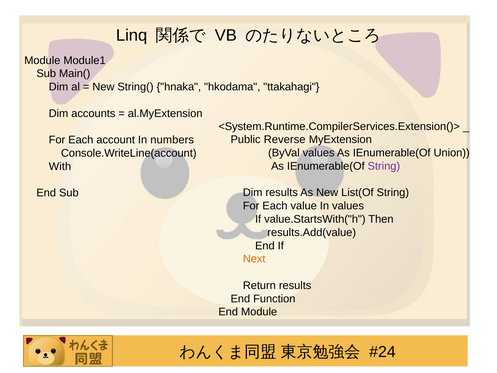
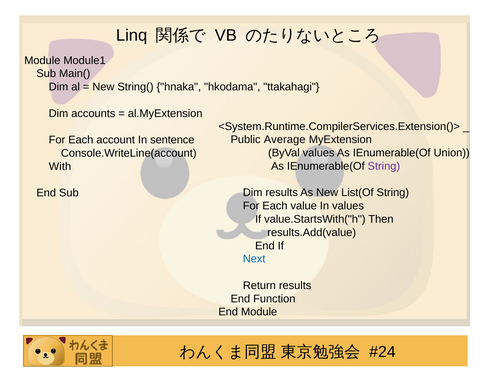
Reverse: Reverse -> Average (285, 140)
numbers: numbers -> sentence (172, 140)
Next colour: orange -> blue (254, 259)
